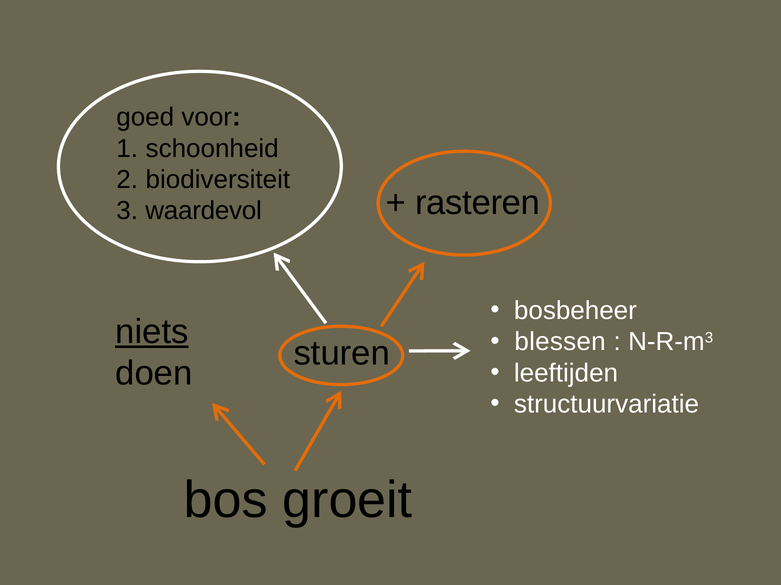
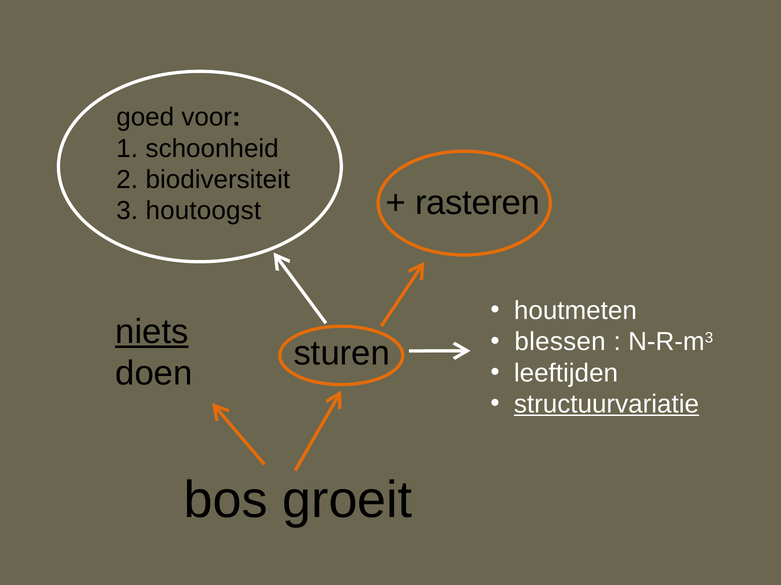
waardevol: waardevol -> houtoogst (203, 211)
bosbeheer: bosbeheer -> houtmeten (575, 311)
structuurvariatie underline: none -> present (606, 405)
